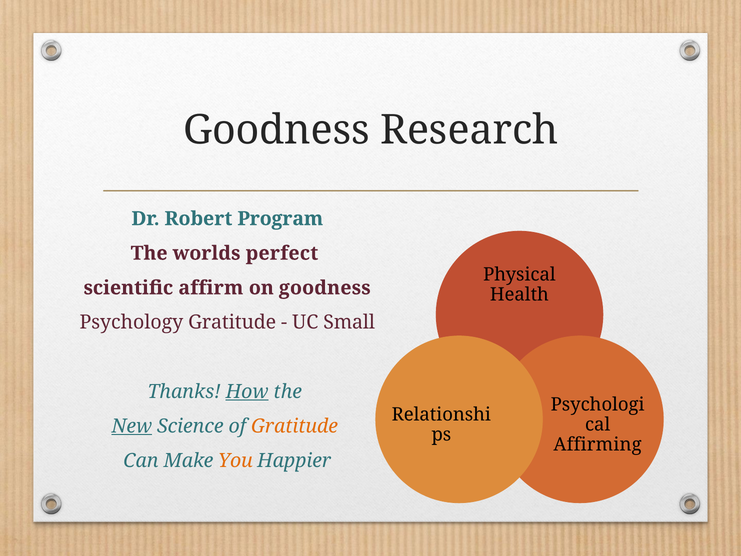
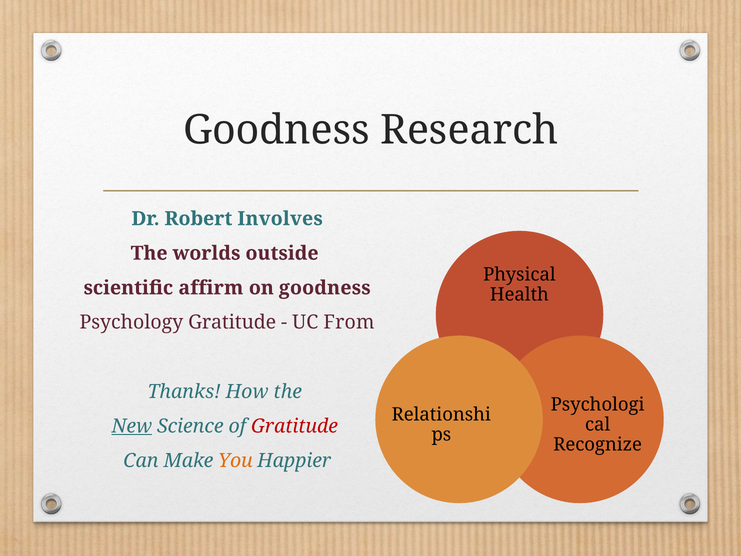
Program: Program -> Involves (280, 219)
perfect: perfect -> outside (282, 253)
Small: Small -> From (349, 322)
How underline: present -> none (247, 391)
Gratitude colour: orange -> red (294, 426)
Affirming: Affirming -> Recognize (598, 445)
